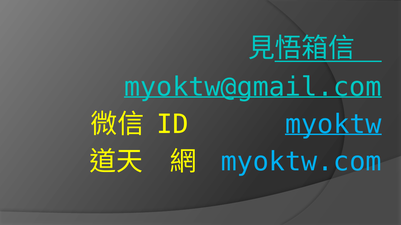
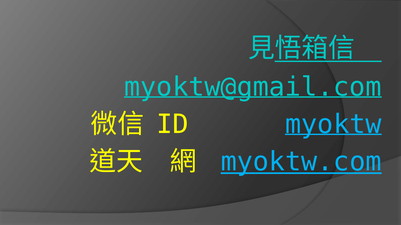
myoktw.com underline: none -> present (301, 162)
